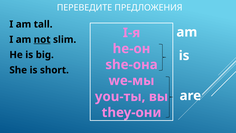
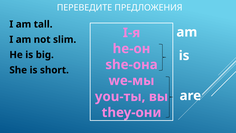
not underline: present -> none (42, 39)
